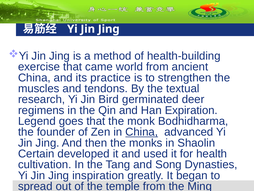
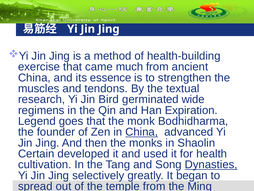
world: world -> much (129, 67)
practice: practice -> essence (111, 78)
deer: deer -> wide (193, 99)
Dynasties underline: none -> present (211, 164)
inspiration: inspiration -> selectively (98, 175)
